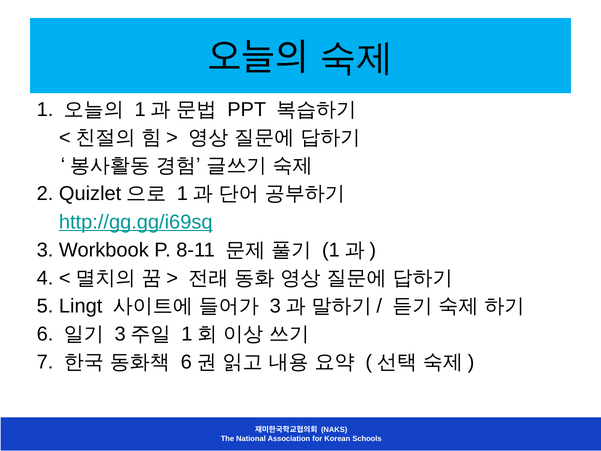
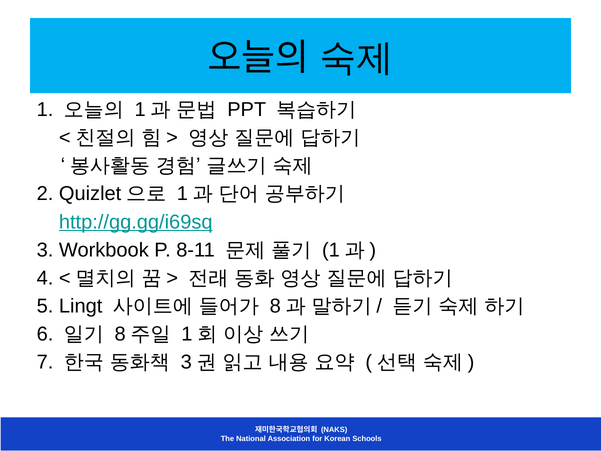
3: 3 -> 8 (275, 306)
3: 3 -> 8 (120, 334)
6: 6 -> 3 (186, 362)
